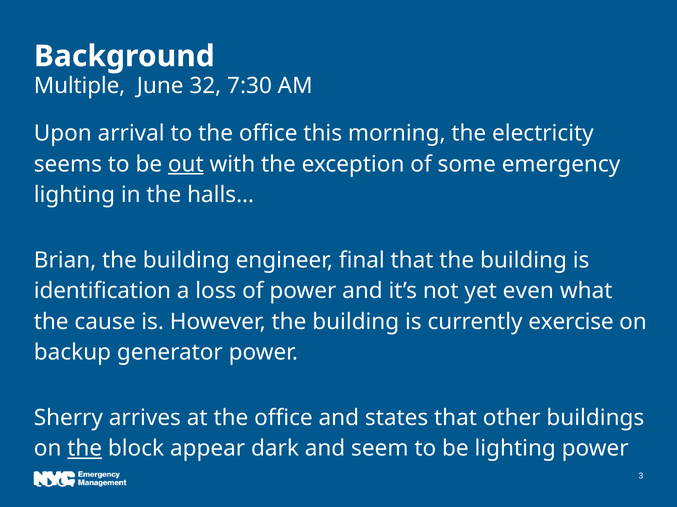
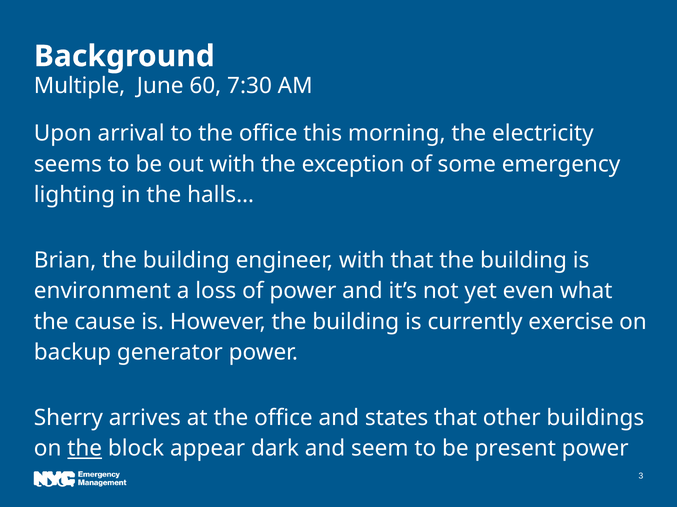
32: 32 -> 60 (205, 86)
out underline: present -> none (186, 164)
engineer final: final -> with (362, 260)
identification: identification -> environment (102, 291)
be lighting: lighting -> present (515, 449)
